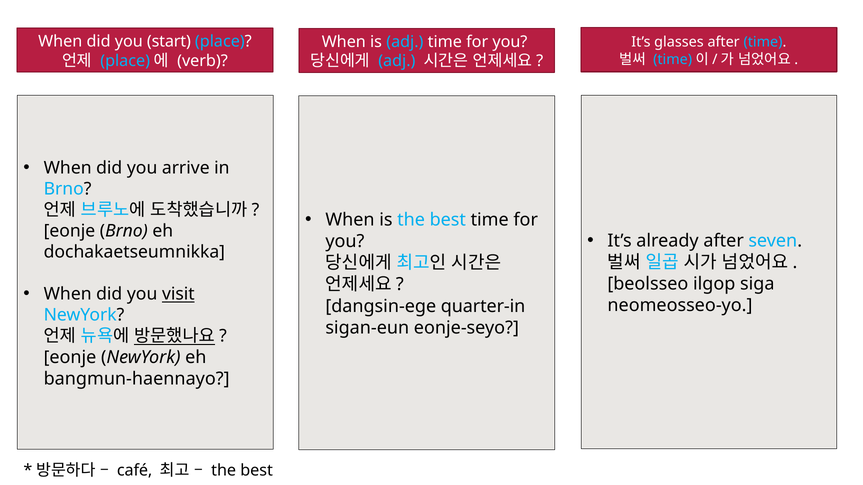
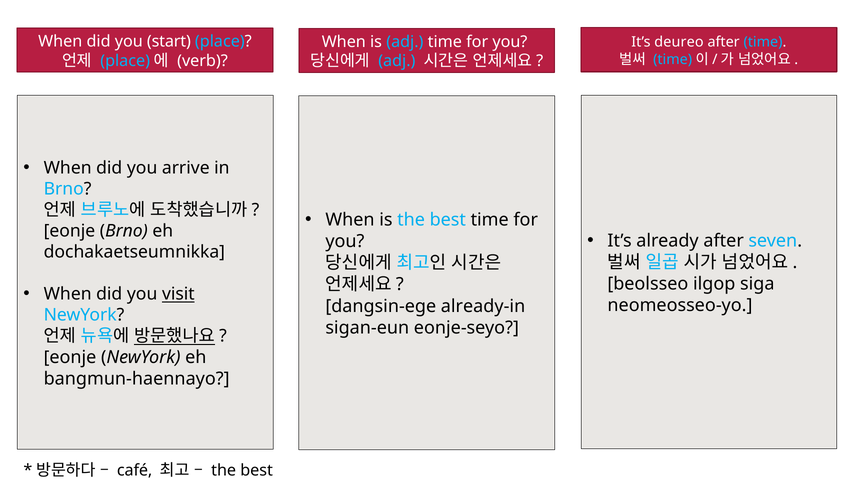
glasses: glasses -> deureo (679, 42)
quarter-in: quarter-in -> already-in (483, 306)
